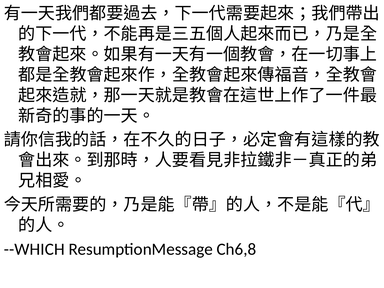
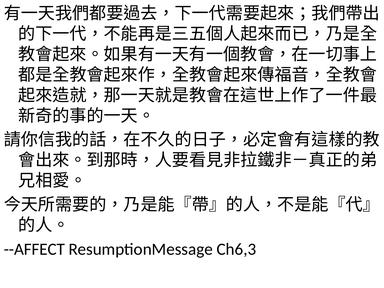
--WHICH: --WHICH -> --AFFECT (34, 249)
Ch6,8: Ch6,8 -> Ch6,3 (236, 249)
